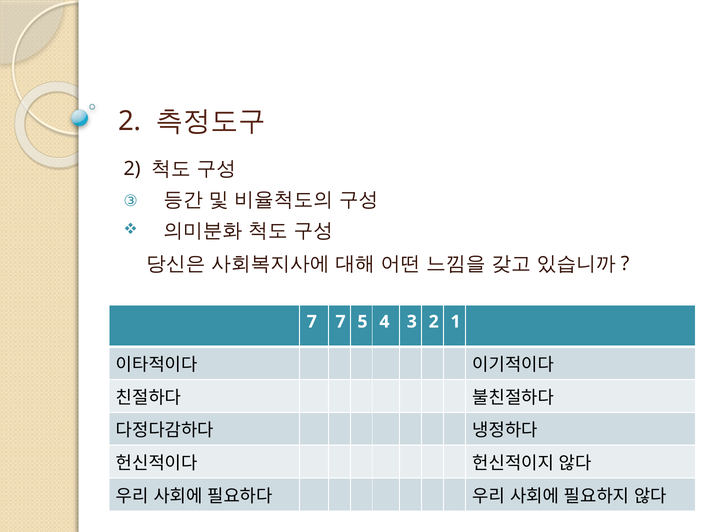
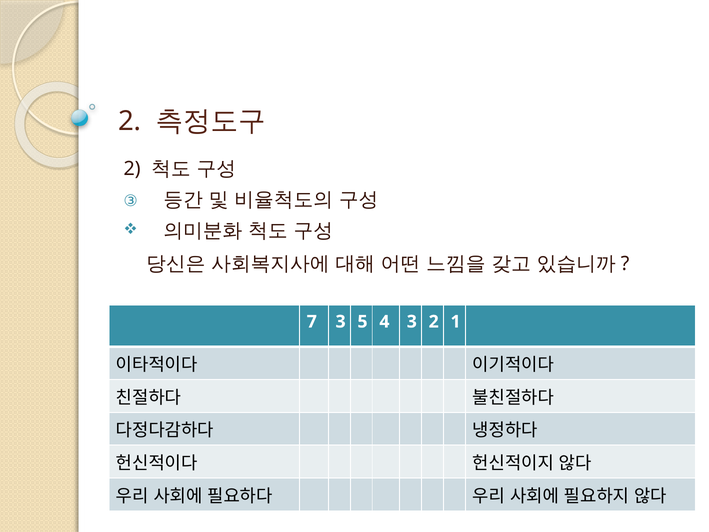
7 7: 7 -> 3 (341, 322)
